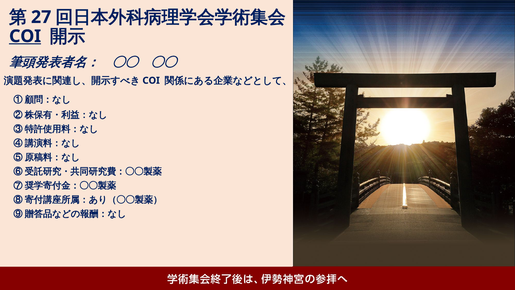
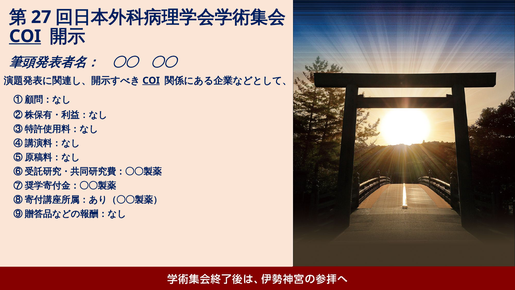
COI underline: none -> present (151, 80)
